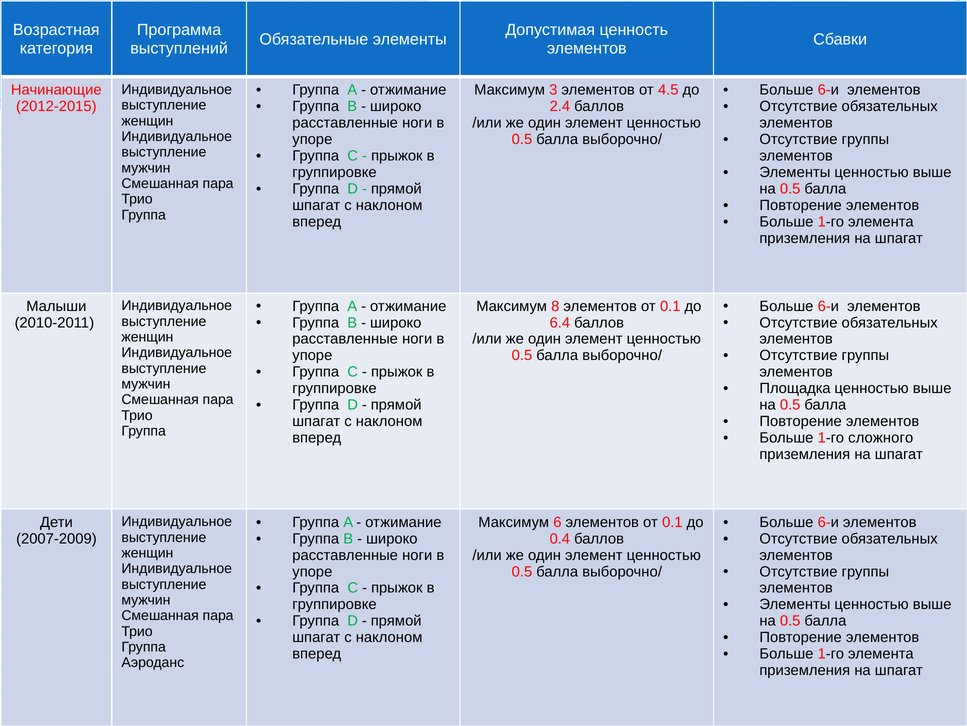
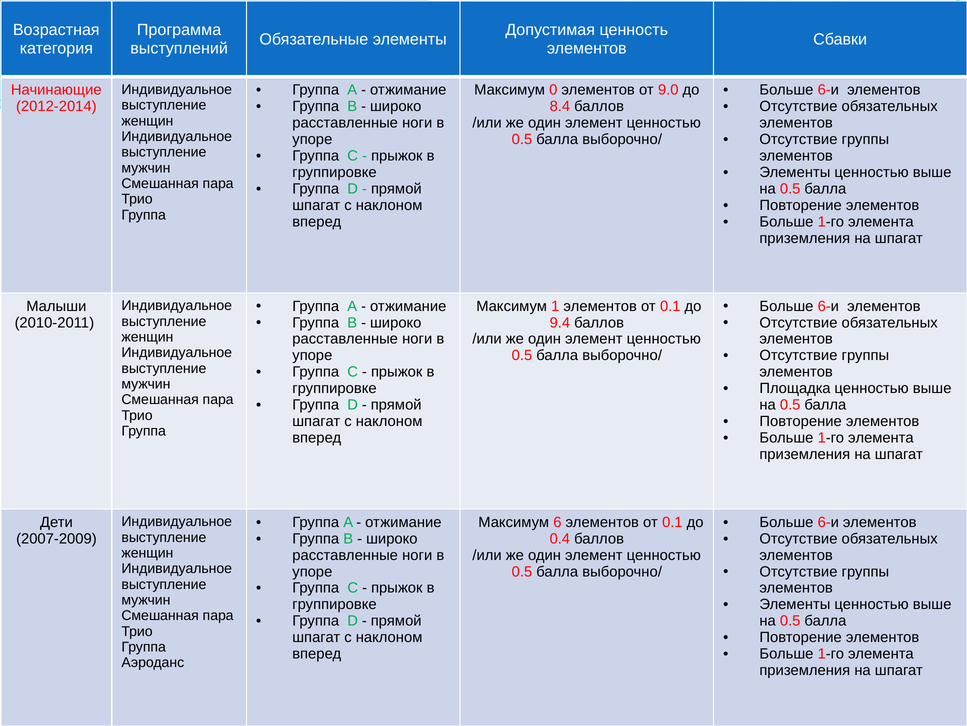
3: 3 -> 0 (553, 90)
4.5: 4.5 -> 9.0 (668, 90)
2012-2015: 2012-2015 -> 2012-2014 (56, 106)
2.4: 2.4 -> 8.4 (560, 106)
8: 8 -> 1 (555, 306)
6.4: 6.4 -> 9.4 (560, 322)
сложного: сложного -> элементa (881, 437)
